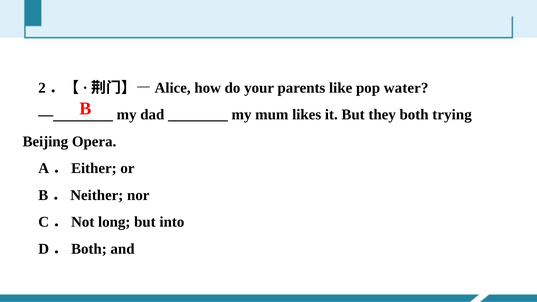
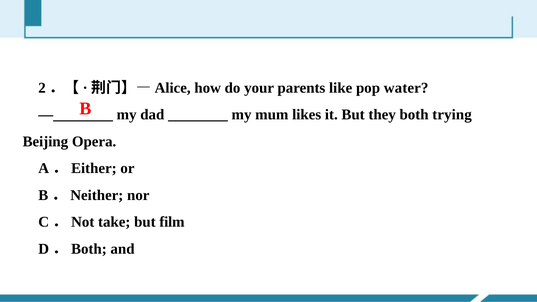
long: long -> take (114, 222)
into: into -> film (172, 222)
